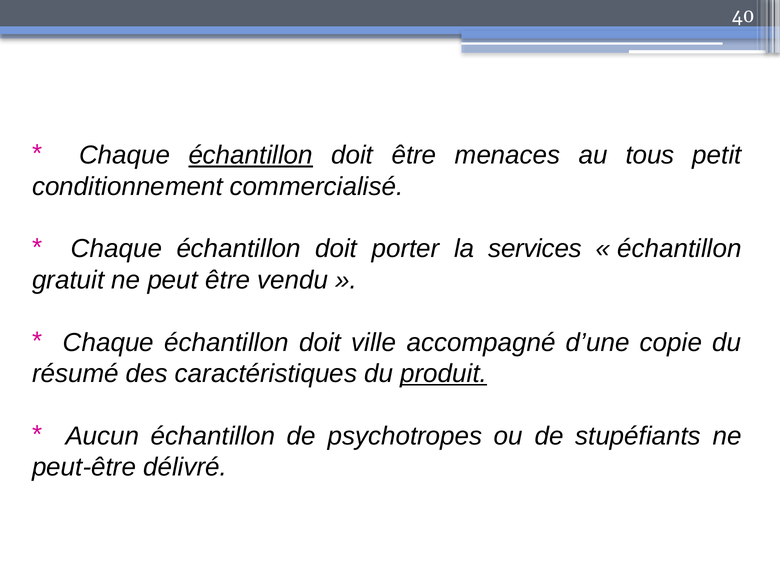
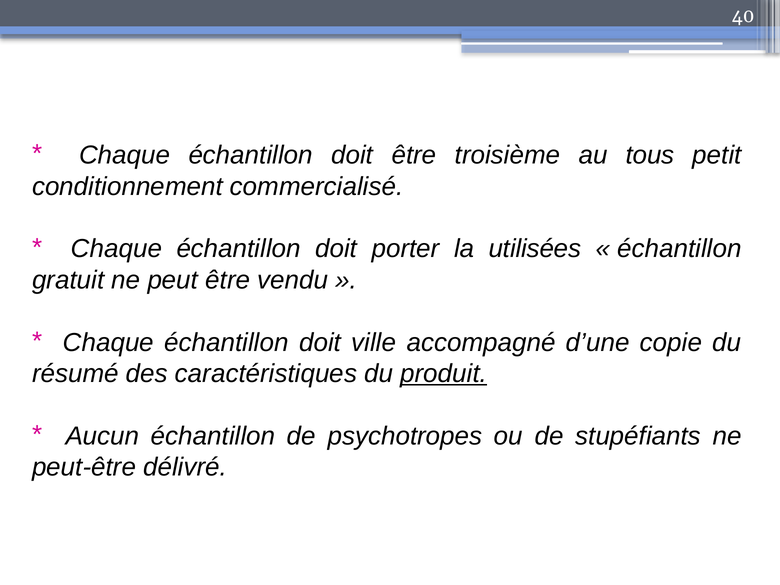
échantillon underline: present -> none (251, 155)
menaces: menaces -> troisième (508, 155)
services: services -> utilisées (535, 249)
